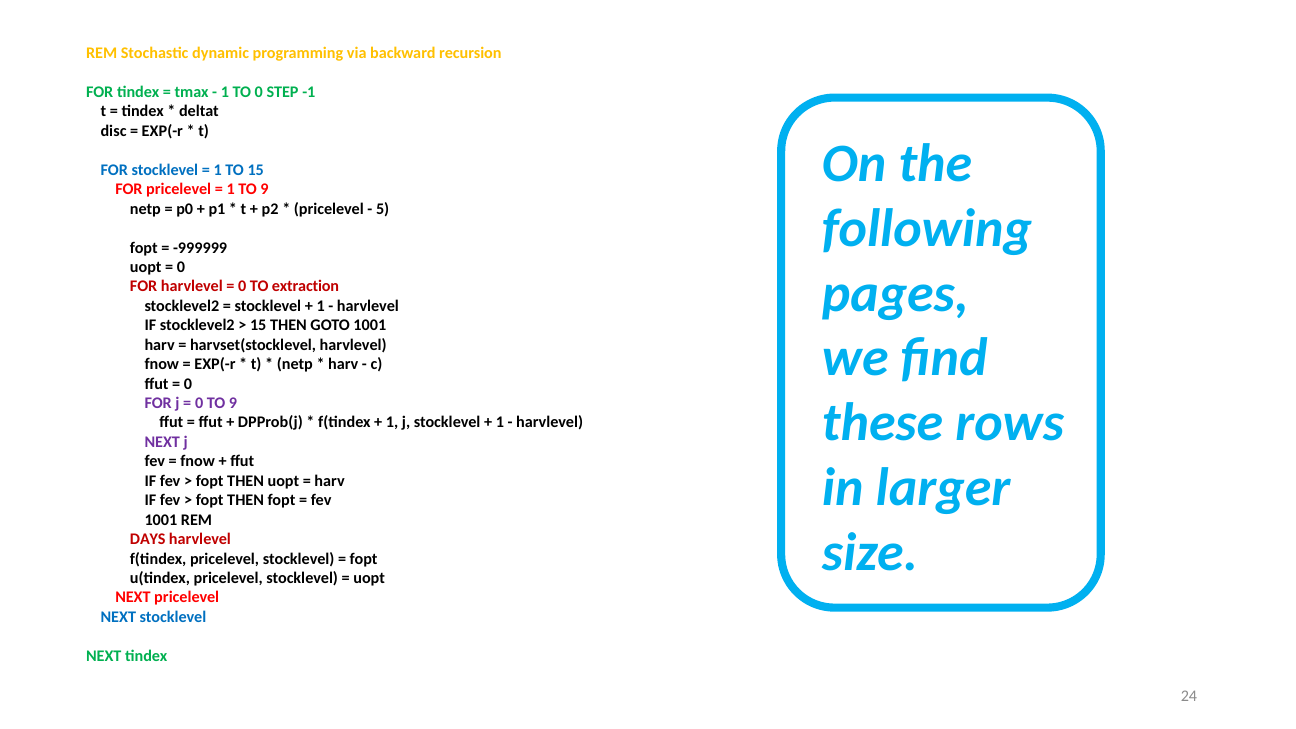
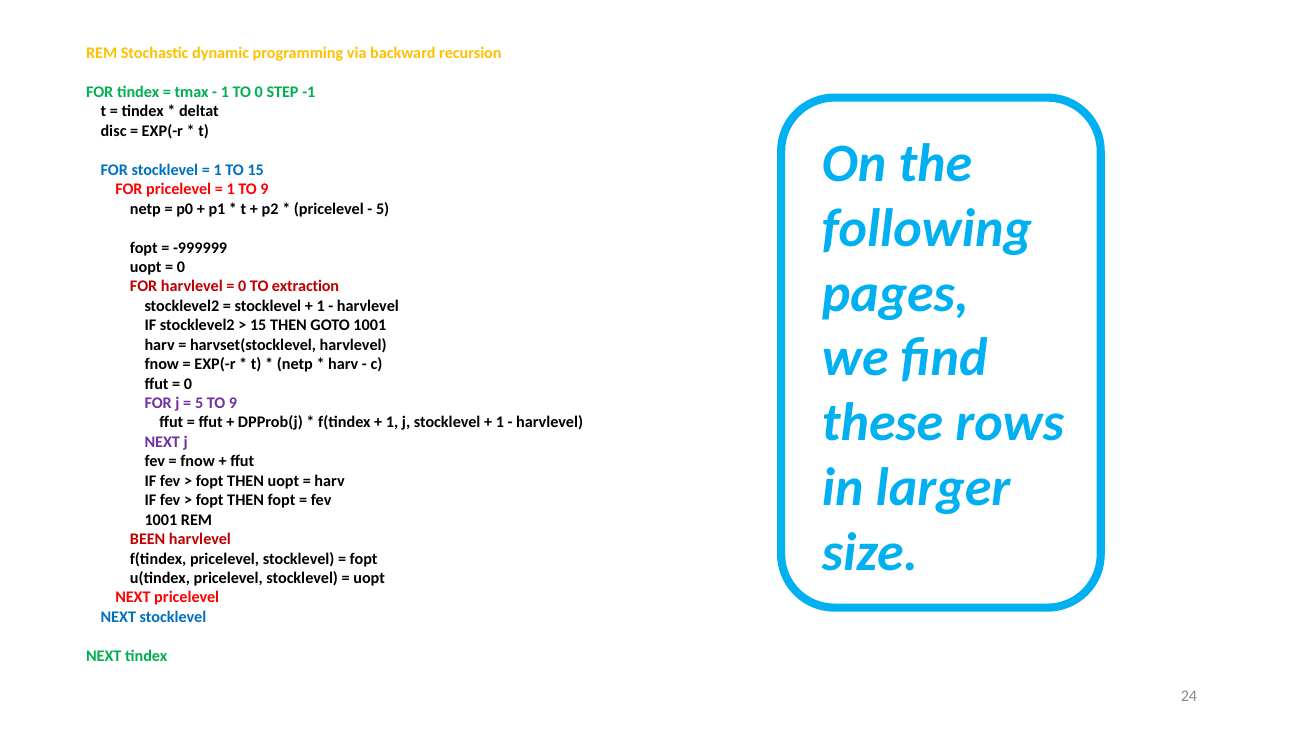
0: 0 -> 5 (199, 403)
DAYS: DAYS -> BEEN (148, 539)
